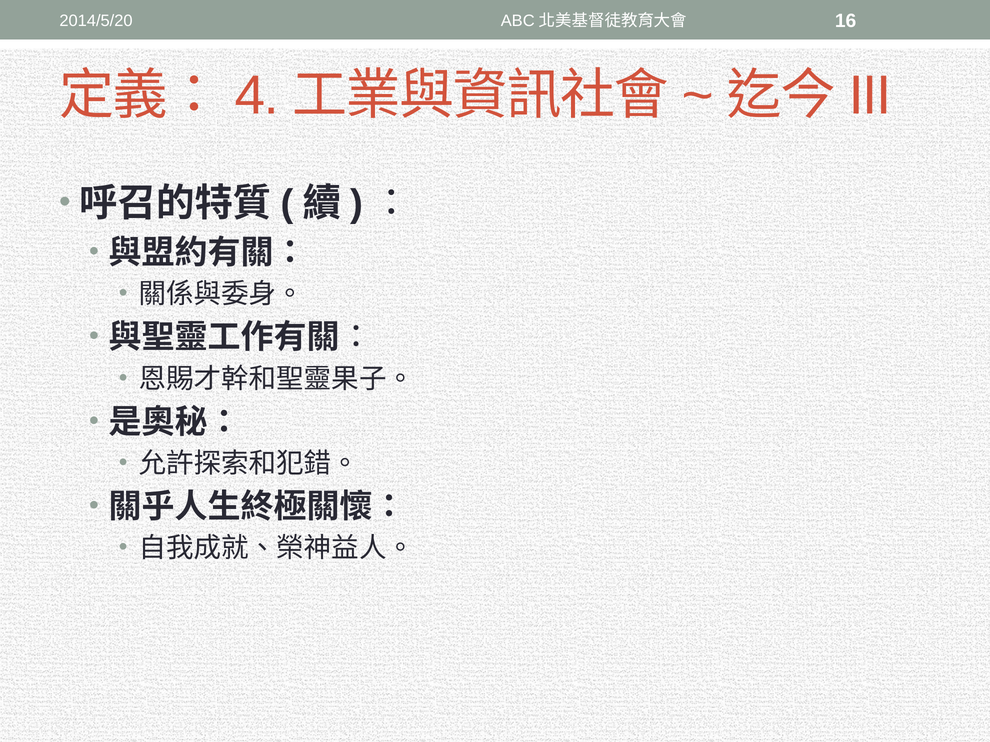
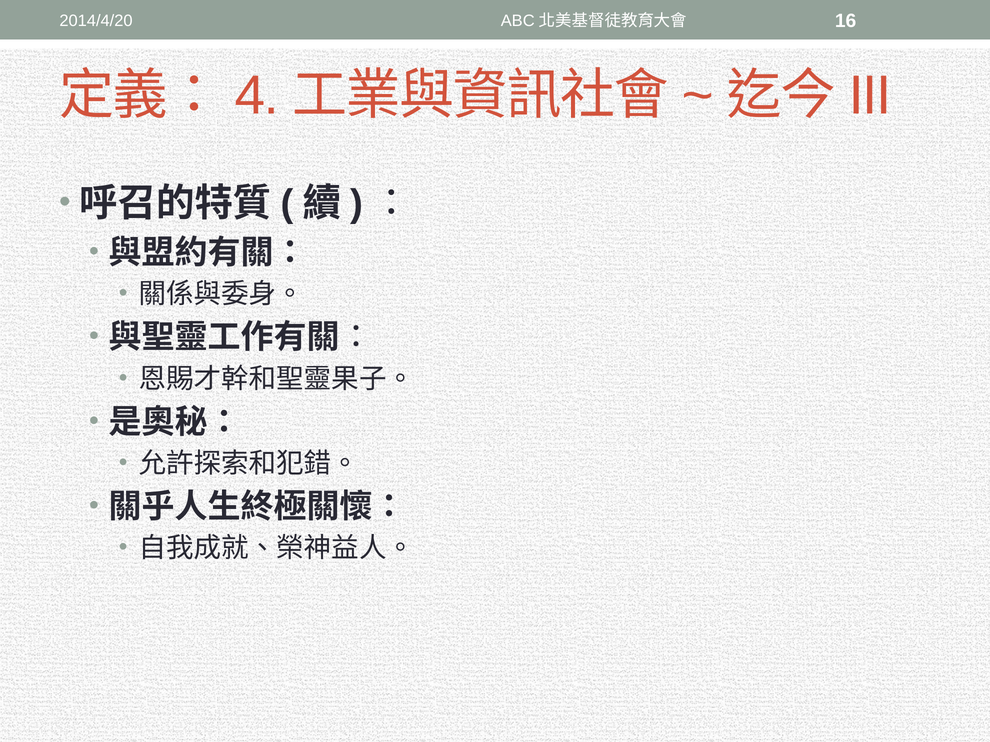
2014/5/20: 2014/5/20 -> 2014/4/20 (96, 21)
